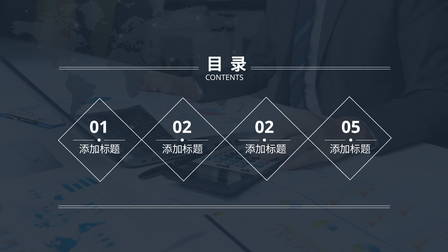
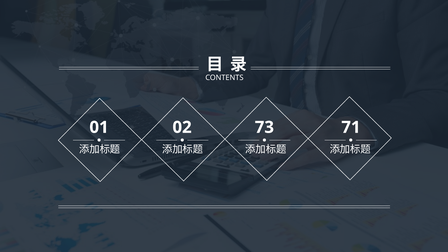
01 02: 02 -> 73 (264, 127)
05: 05 -> 71 (351, 127)
